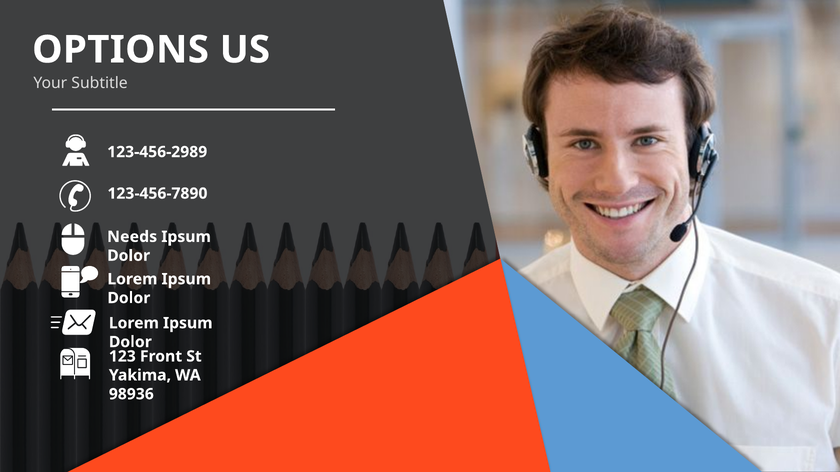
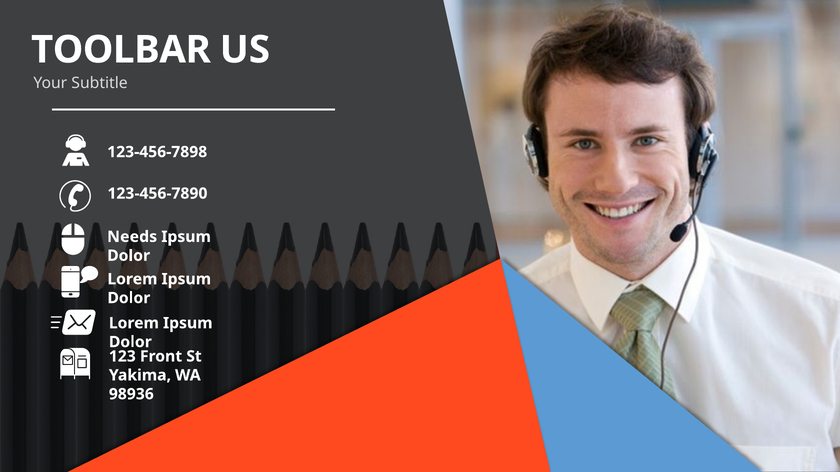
OPTIONS: OPTIONS -> TOOLBAR (121, 50)
123-456-2989: 123-456-2989 -> 123-456-7898 (157, 152)
